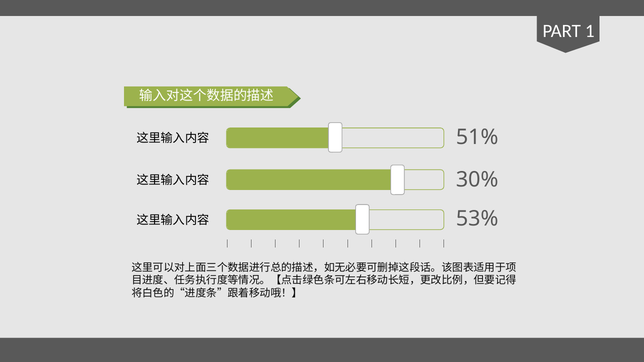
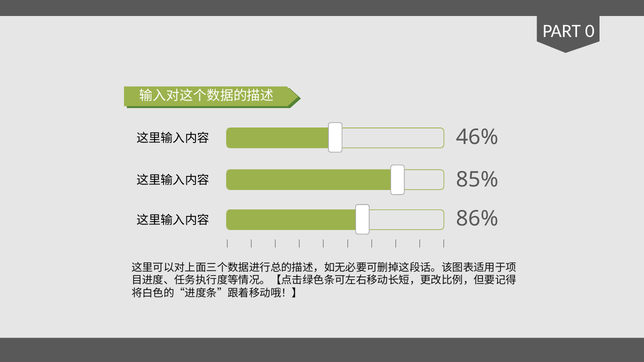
1: 1 -> 0 (590, 31)
51%: 51% -> 46% (477, 137)
30%: 30% -> 85% (477, 180)
53%: 53% -> 86% (477, 219)
